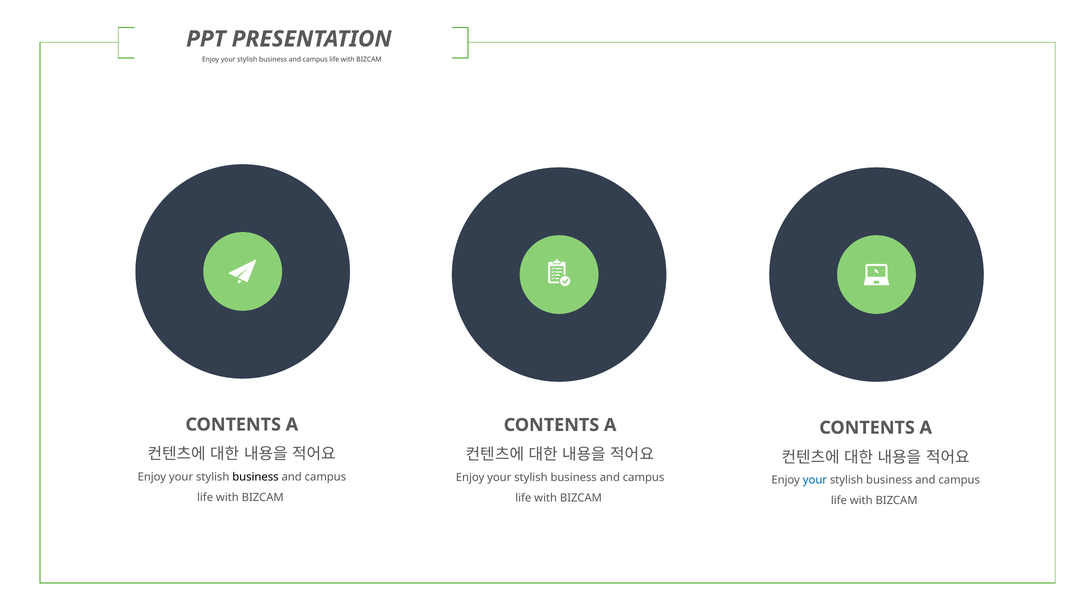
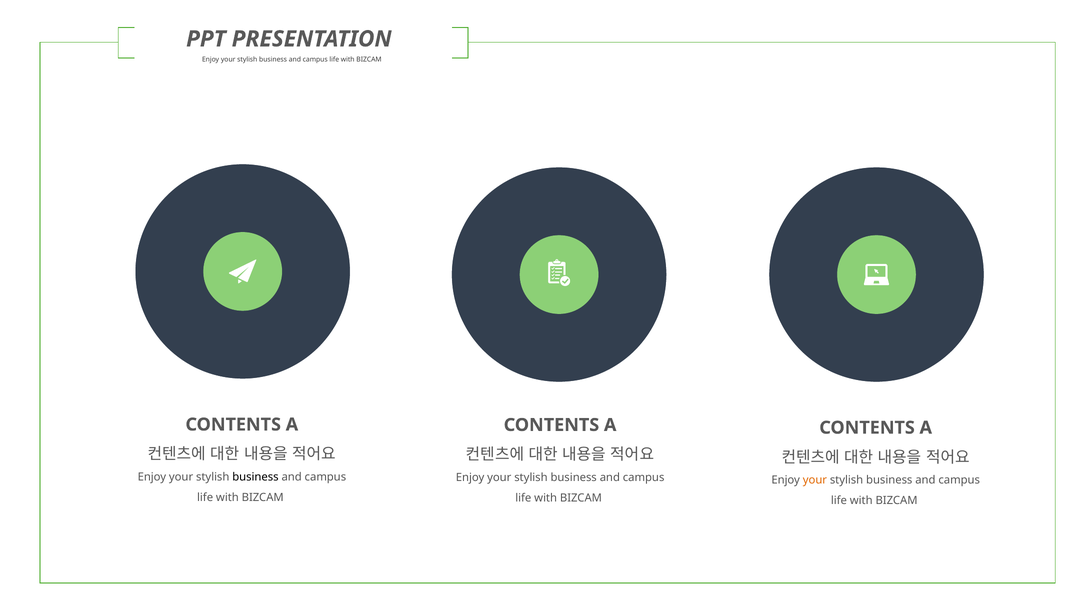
your colour: blue -> orange (815, 480)
